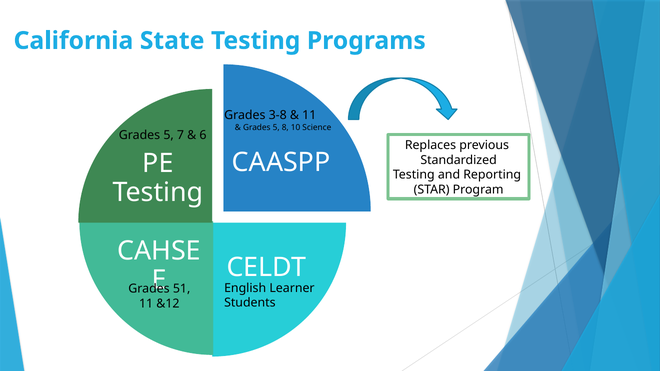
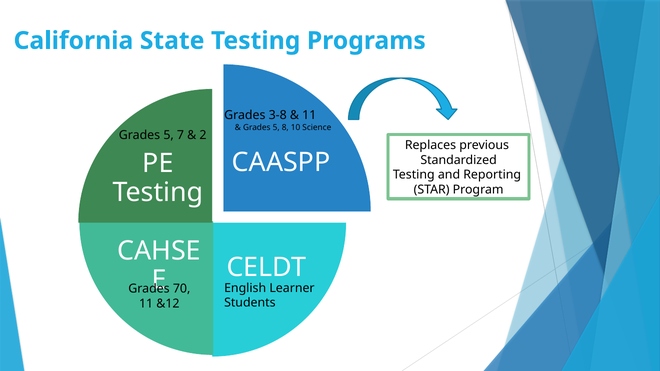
6: 6 -> 2 (203, 135)
51: 51 -> 70 (182, 289)
